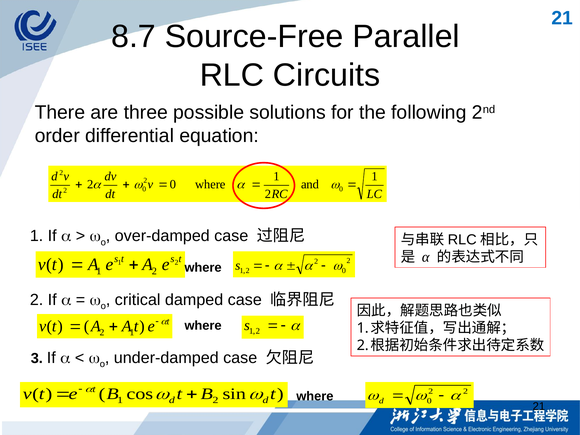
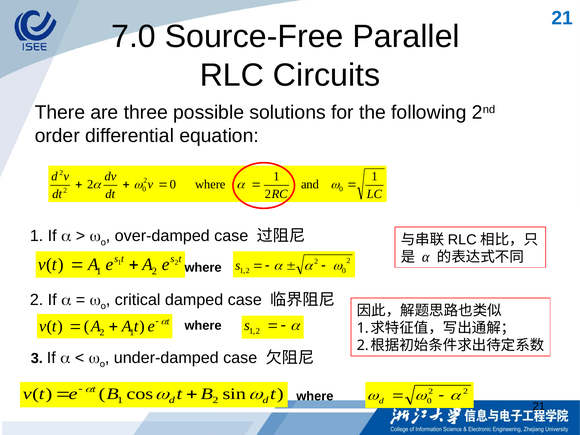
8.7: 8.7 -> 7.0 (133, 37)
